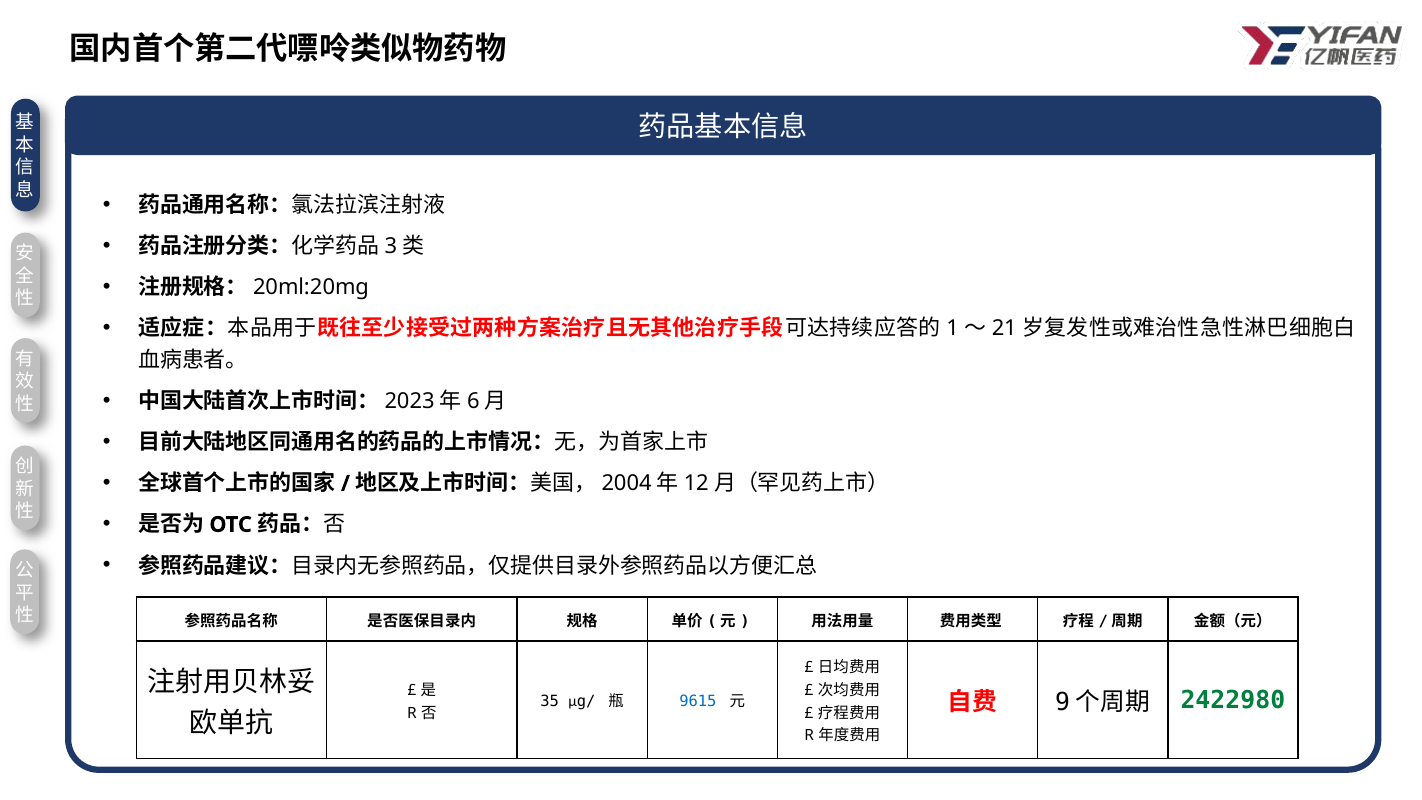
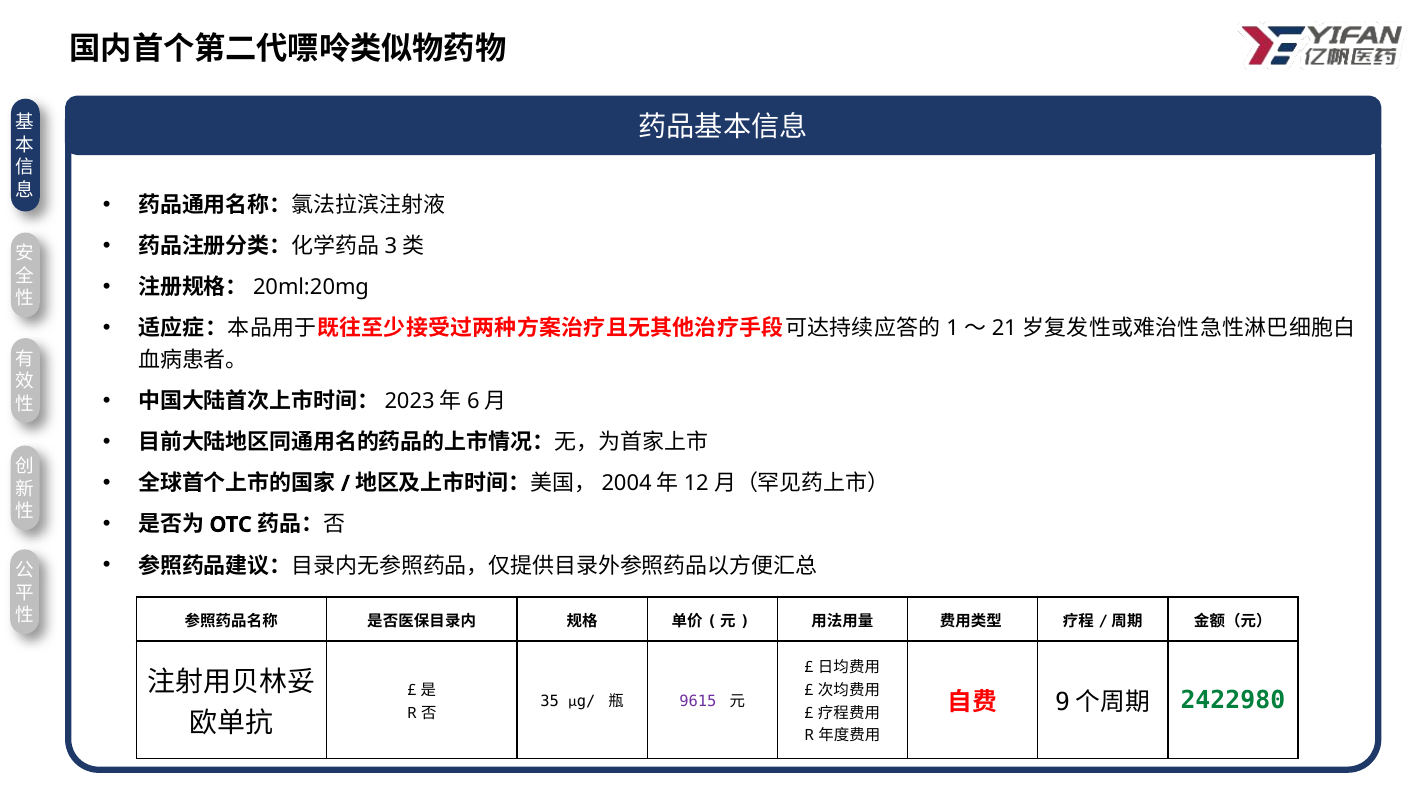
9615 colour: blue -> purple (698, 701)
